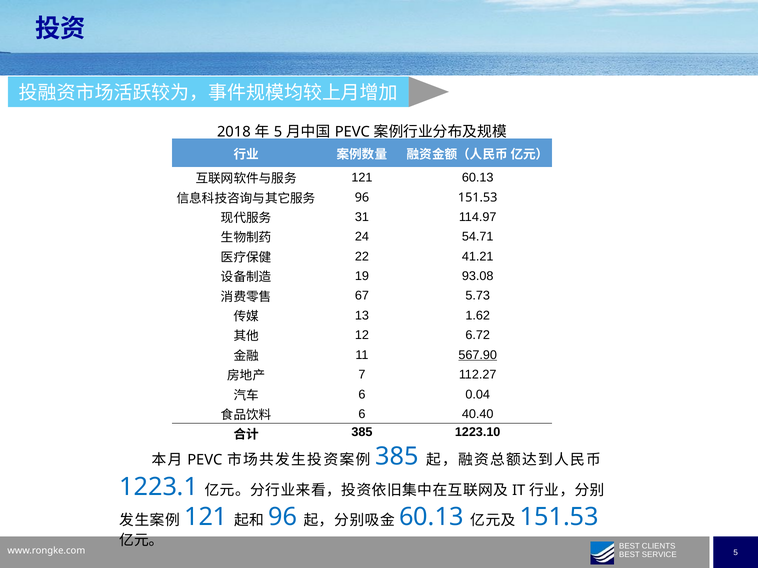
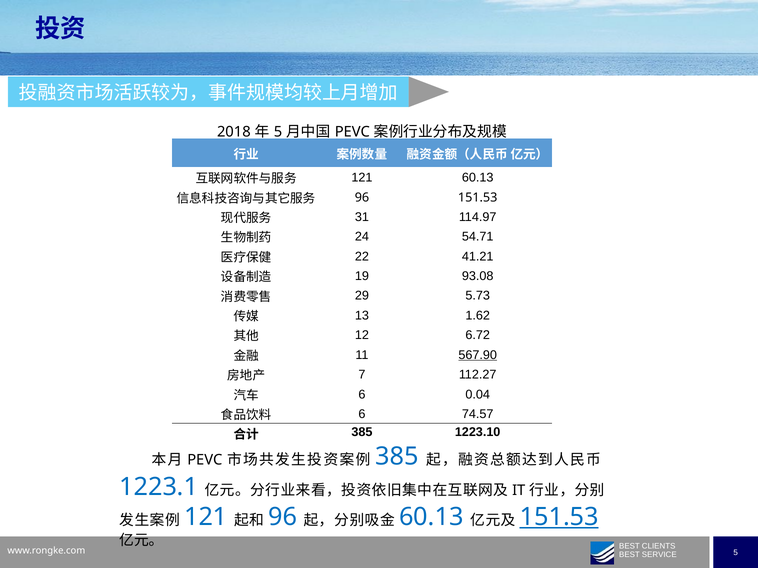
67: 67 -> 29 (362, 296)
40.40: 40.40 -> 74.57 (478, 414)
151.53 underline: none -> present (559, 518)
